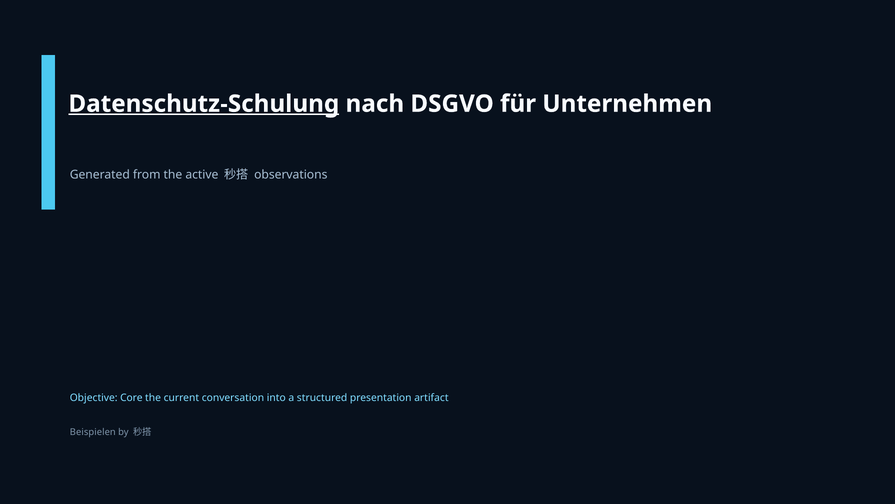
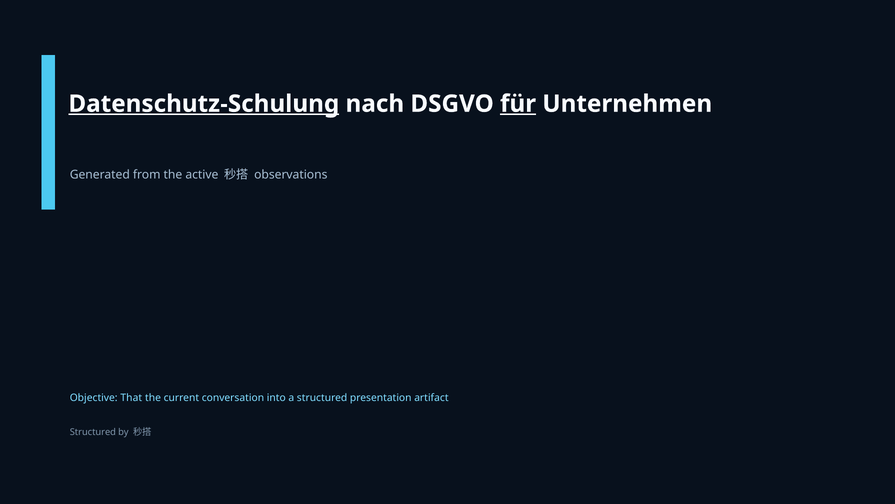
für underline: none -> present (518, 104)
Core: Core -> That (131, 397)
Beispielen: Beispielen -> Structured (93, 432)
